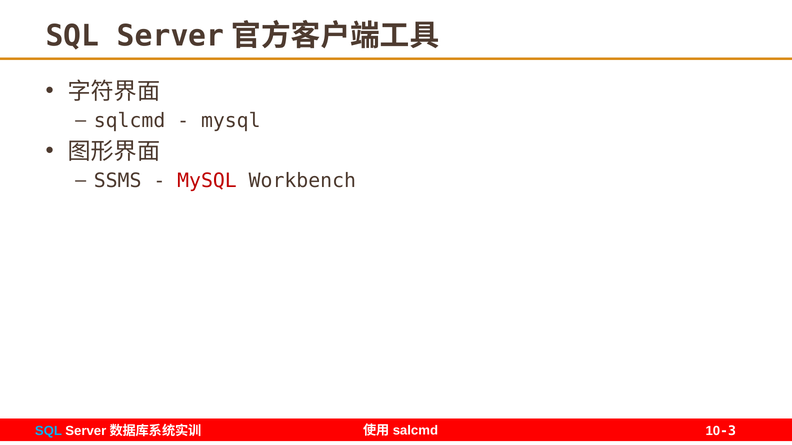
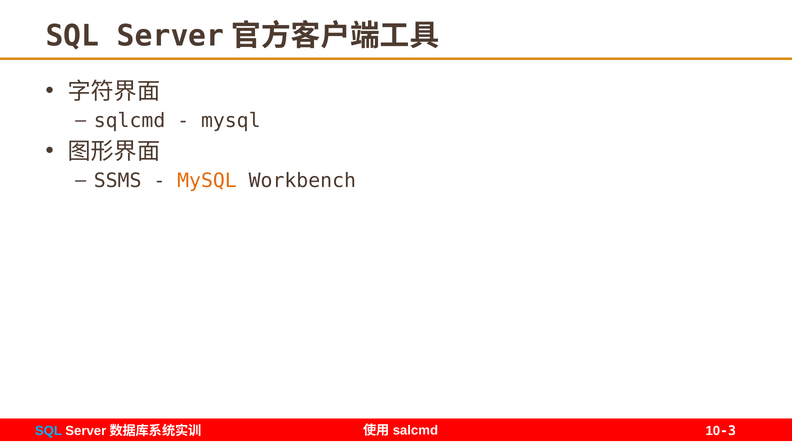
MySQL colour: red -> orange (207, 181)
